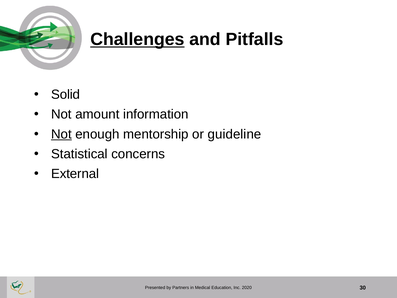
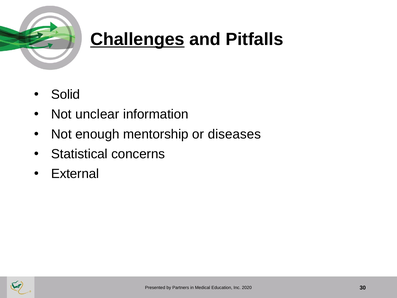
amount: amount -> unclear (97, 114)
Not underline: present -> none (61, 134)
guideline: guideline -> diseases (234, 134)
